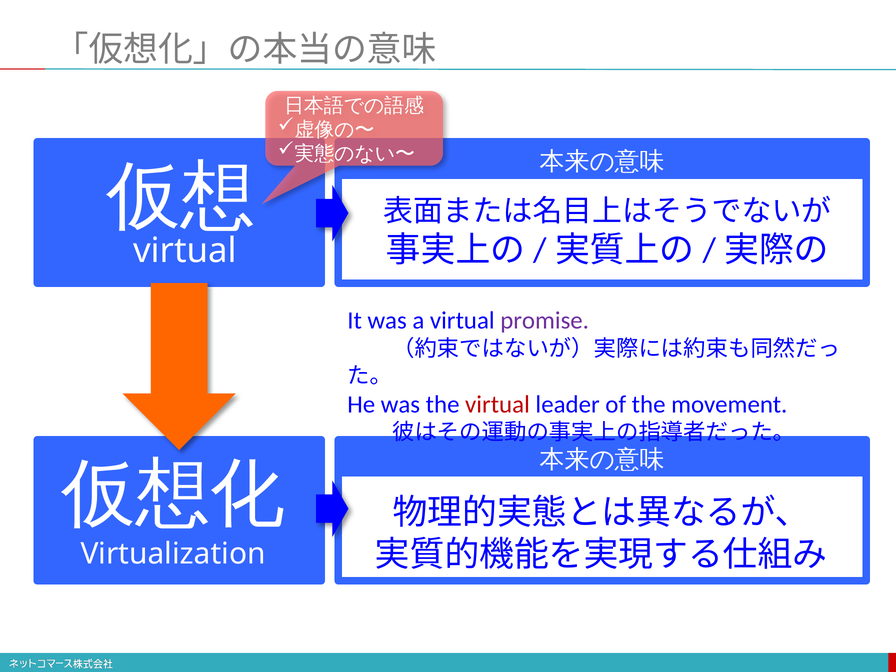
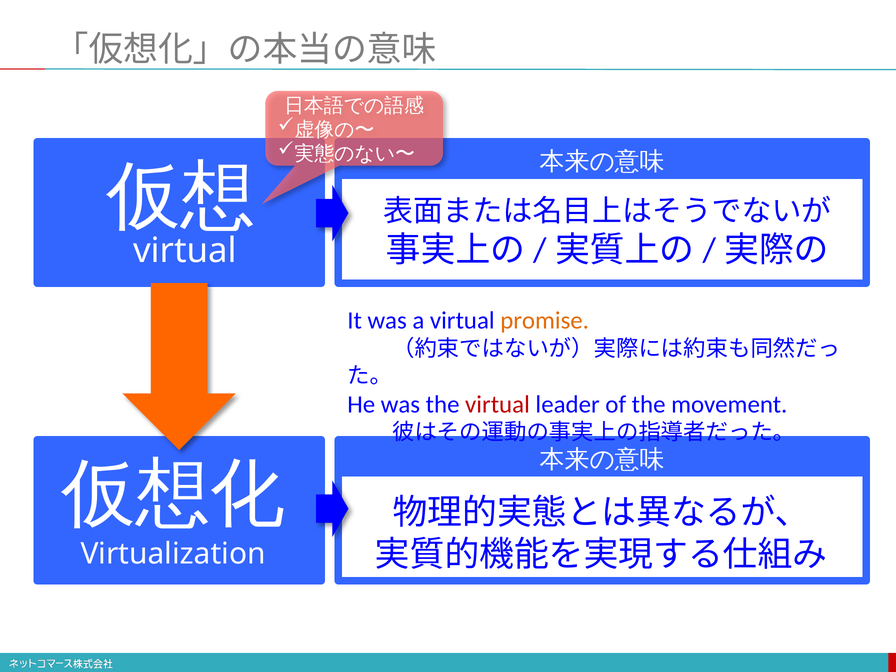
promise colour: purple -> orange (545, 321)
